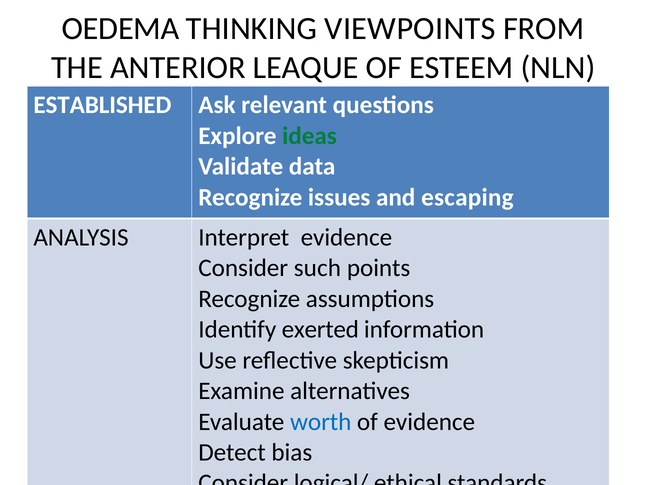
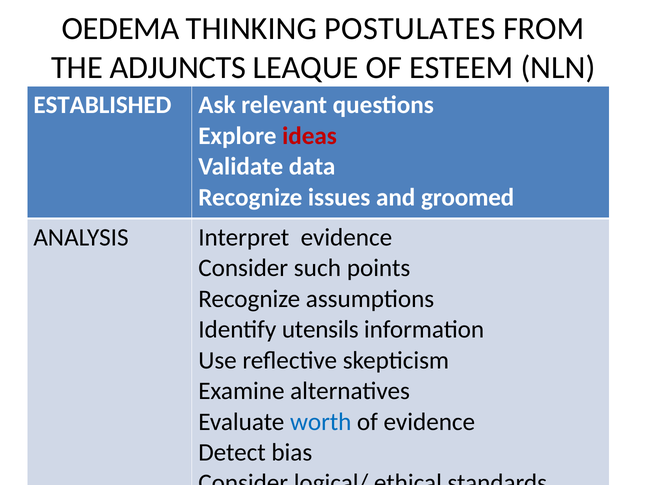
VIEWPOINTS: VIEWPOINTS -> POSTULATES (410, 29)
ANTERIOR: ANTERIOR -> ADJUNCTS (178, 67)
ideas colour: green -> red (310, 136)
escaping: escaping -> groomed (468, 197)
exerted: exerted -> utensils (320, 330)
